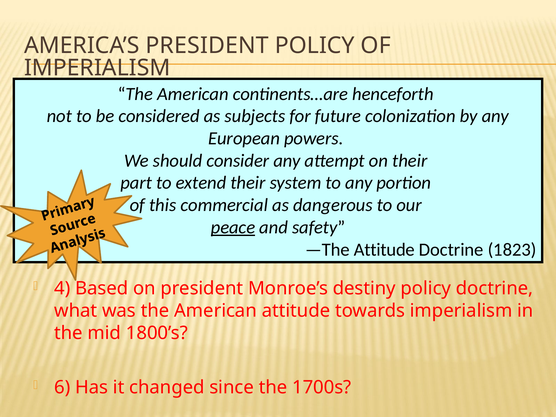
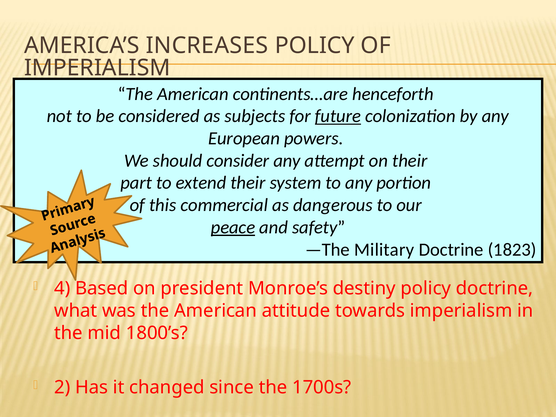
AMERICA’S PRESIDENT: PRESIDENT -> INCREASES (207, 46)
future underline: none -> present (338, 116)
—The Attitude: Attitude -> Military (384, 250)
6: 6 -> 2 (62, 387)
